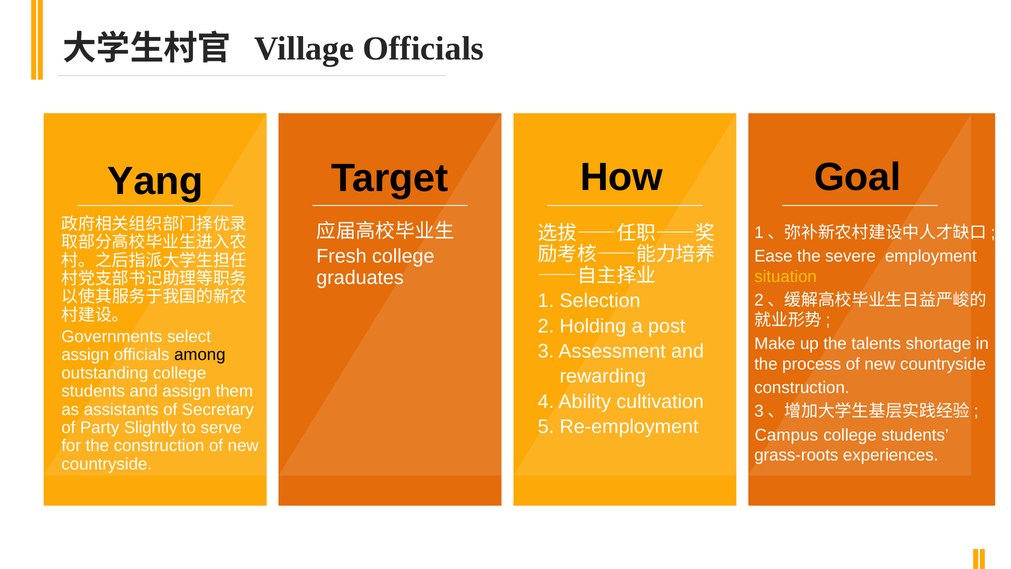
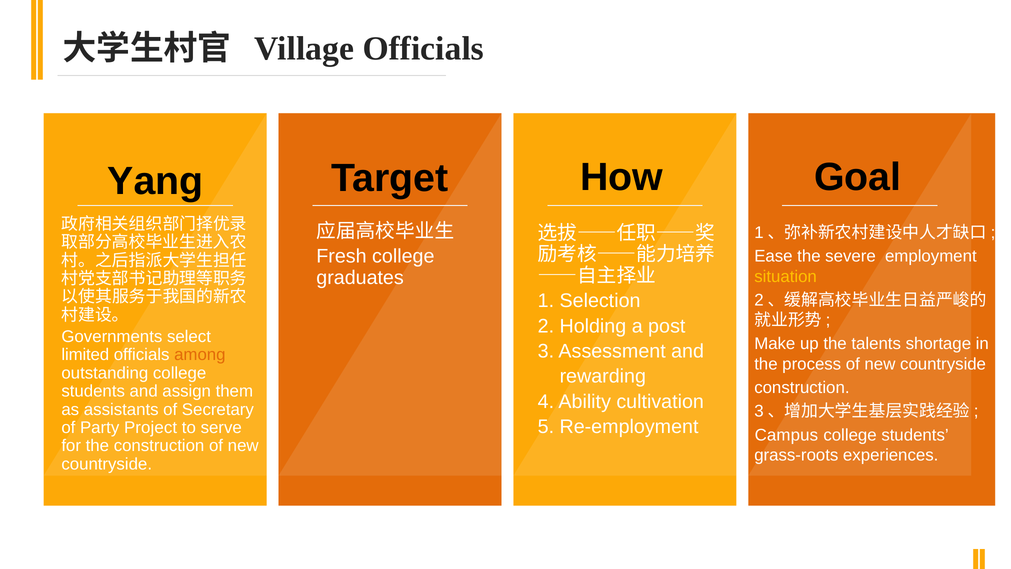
assign: assign -> limited (85, 355)
among colour: black -> orange (200, 355)
Slightly: Slightly -> Project (151, 427)
